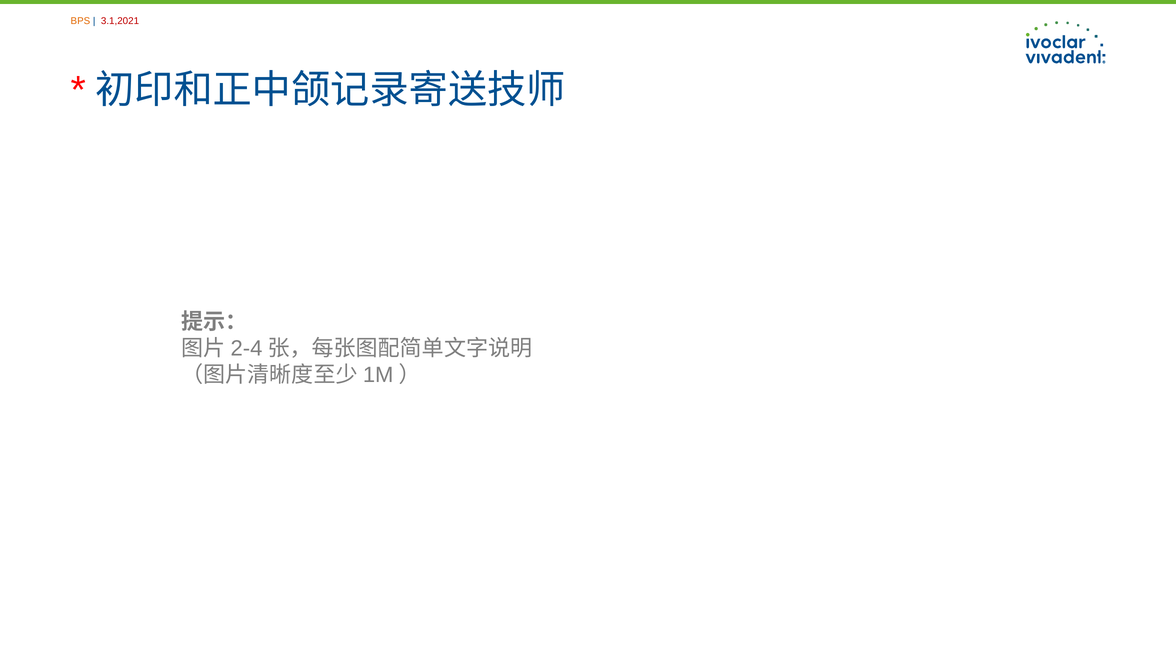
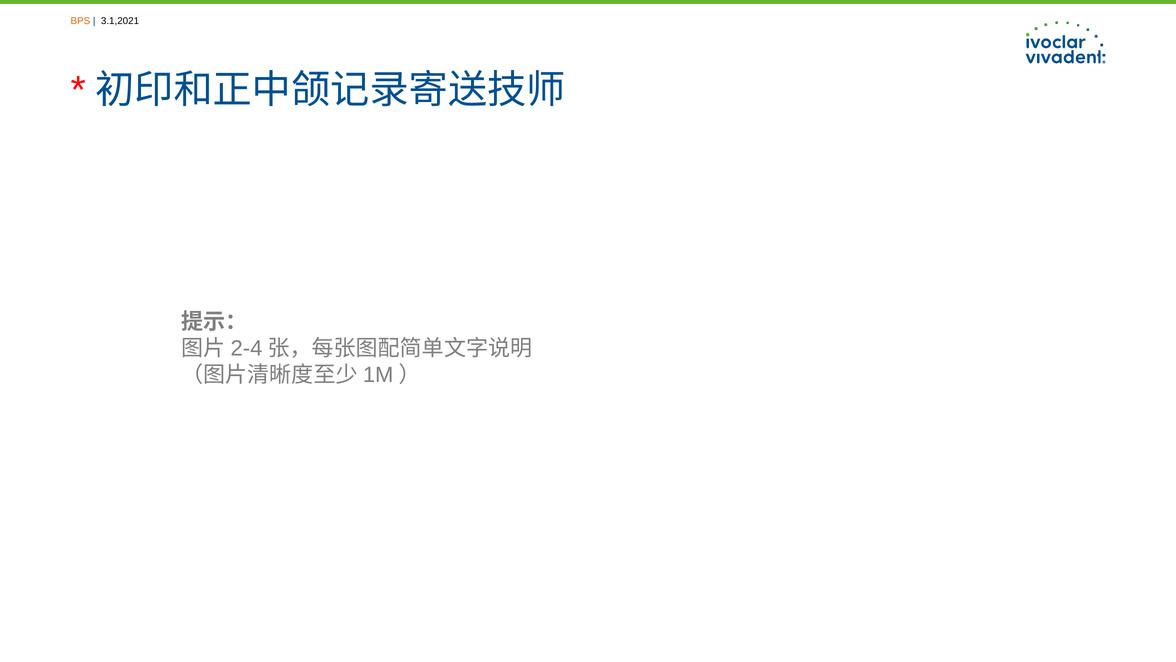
3.1,2021 colour: red -> black (120, 21)
